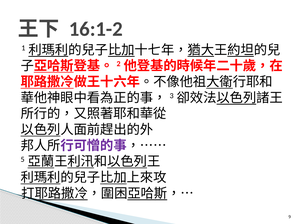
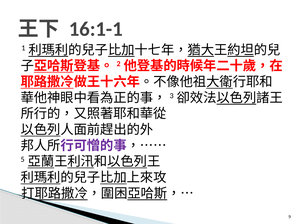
16:1-2: 16:1-2 -> 16:1-1 (96, 29)
